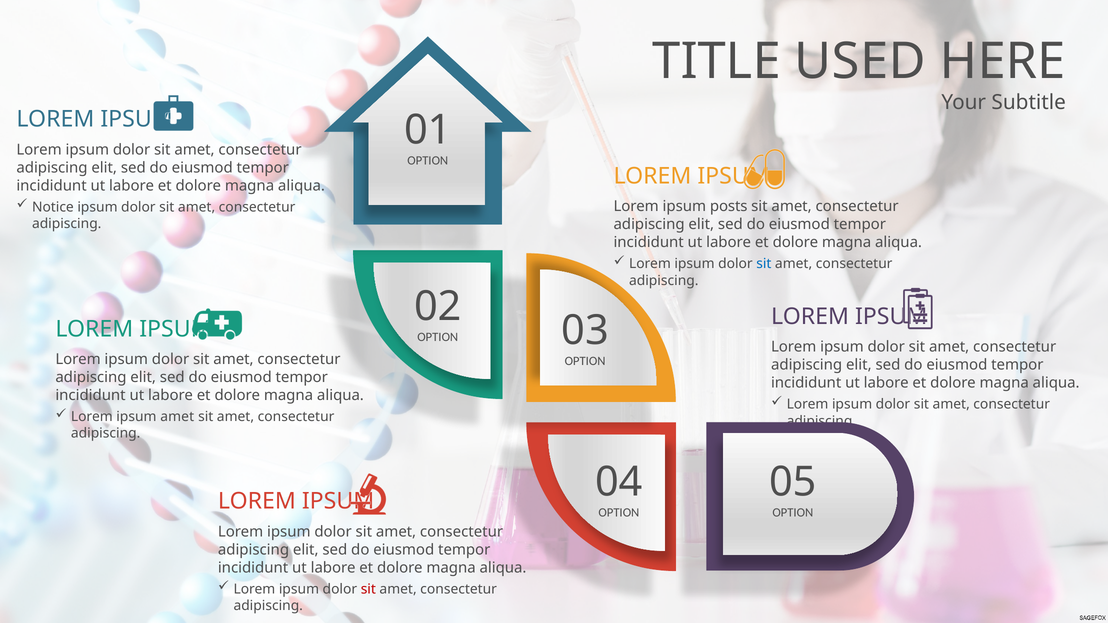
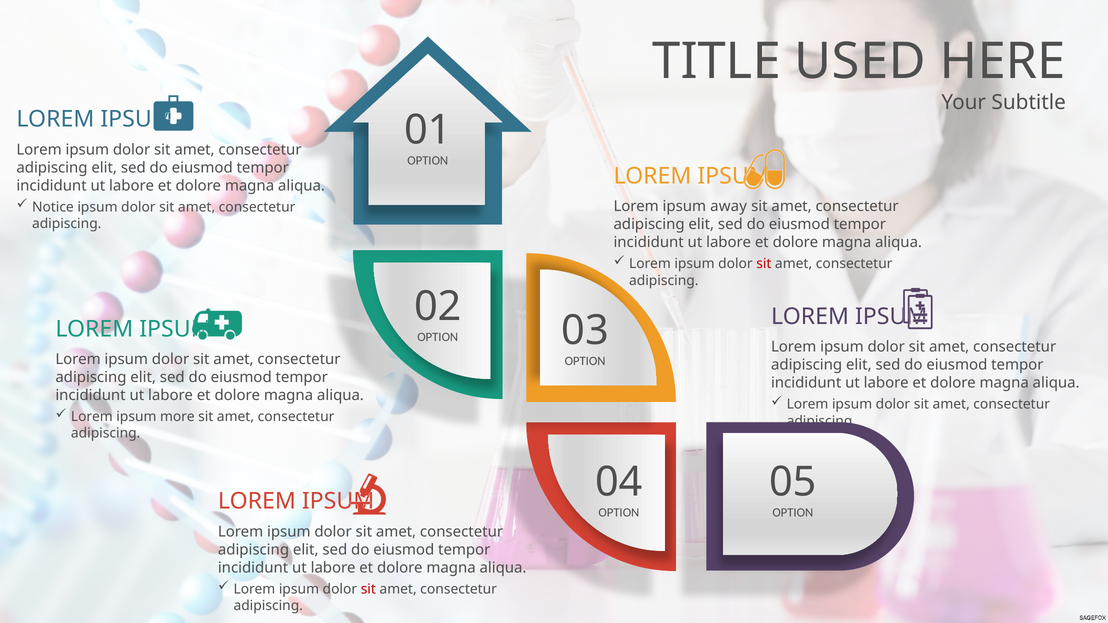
posts: posts -> away (729, 206)
sit colour: blue -> red (764, 264)
ipsum amet: amet -> more (177, 417)
